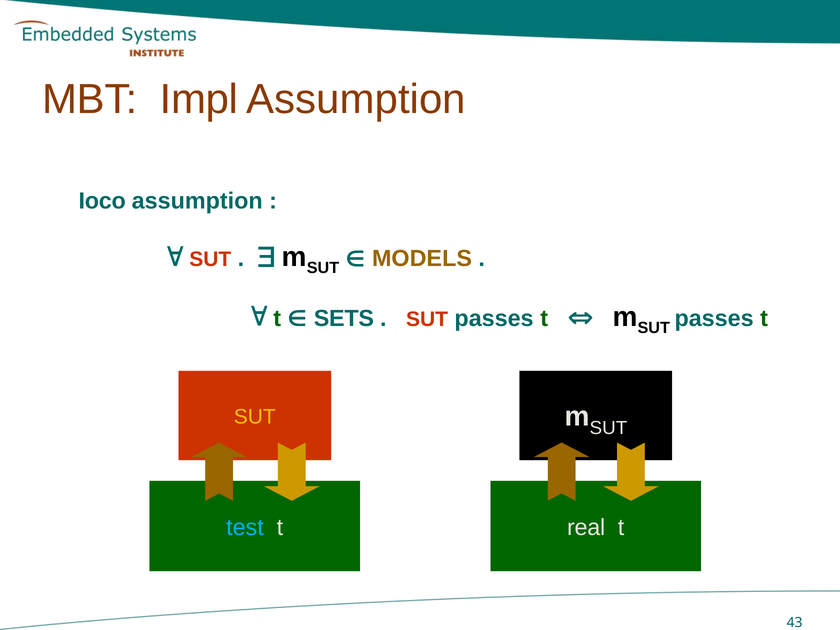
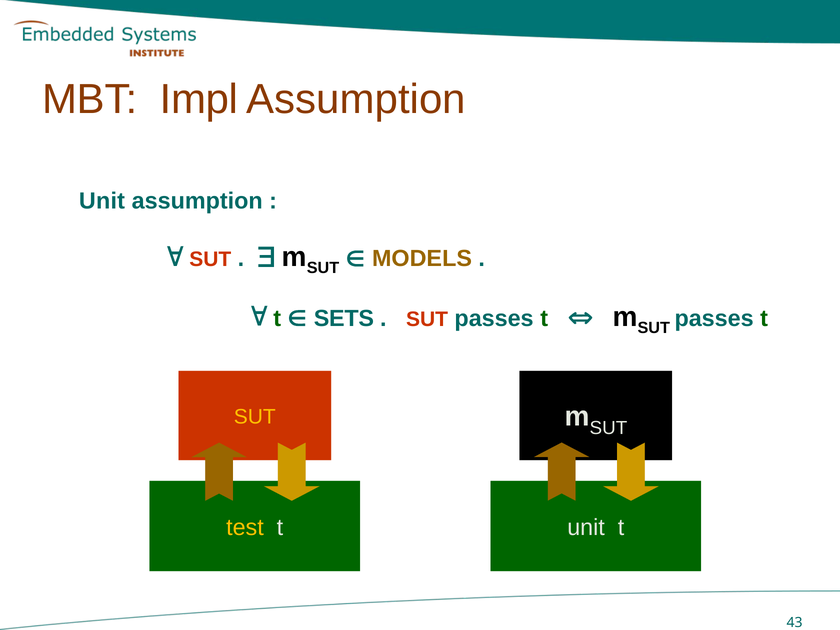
Ioco: Ioco -> Unit (102, 201)
test colour: light blue -> yellow (245, 528)
t real: real -> unit (586, 528)
